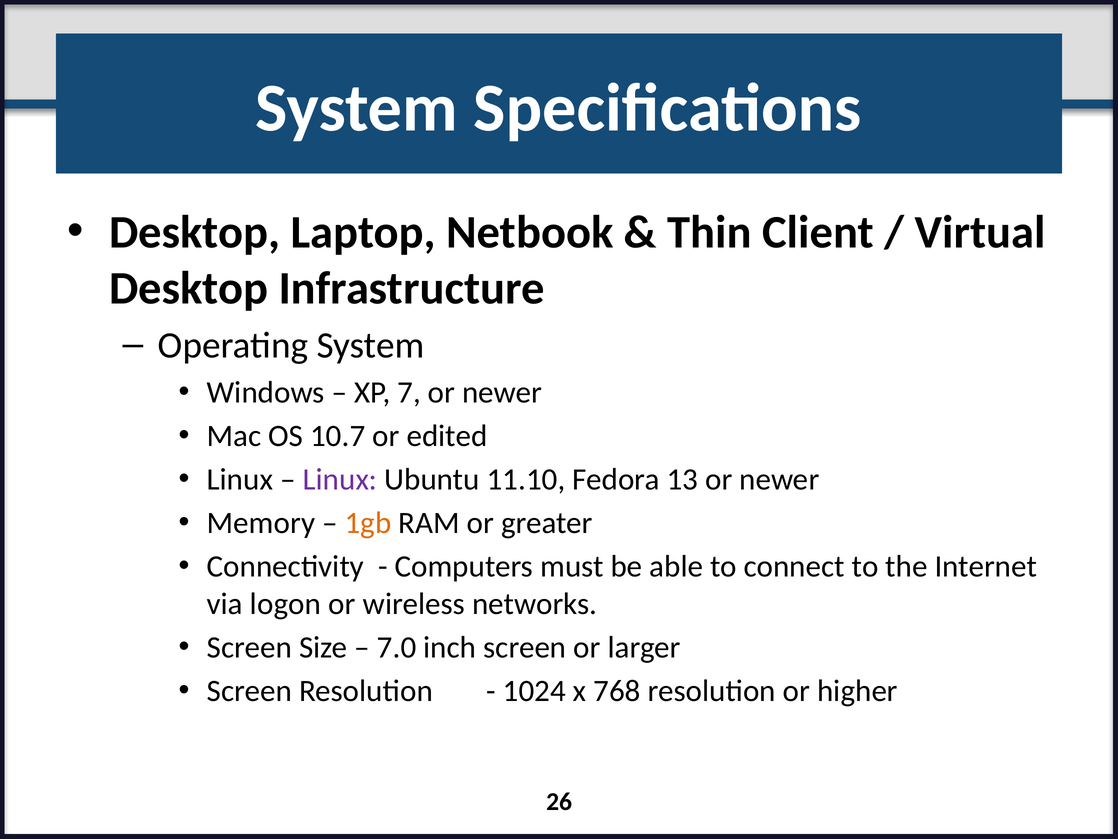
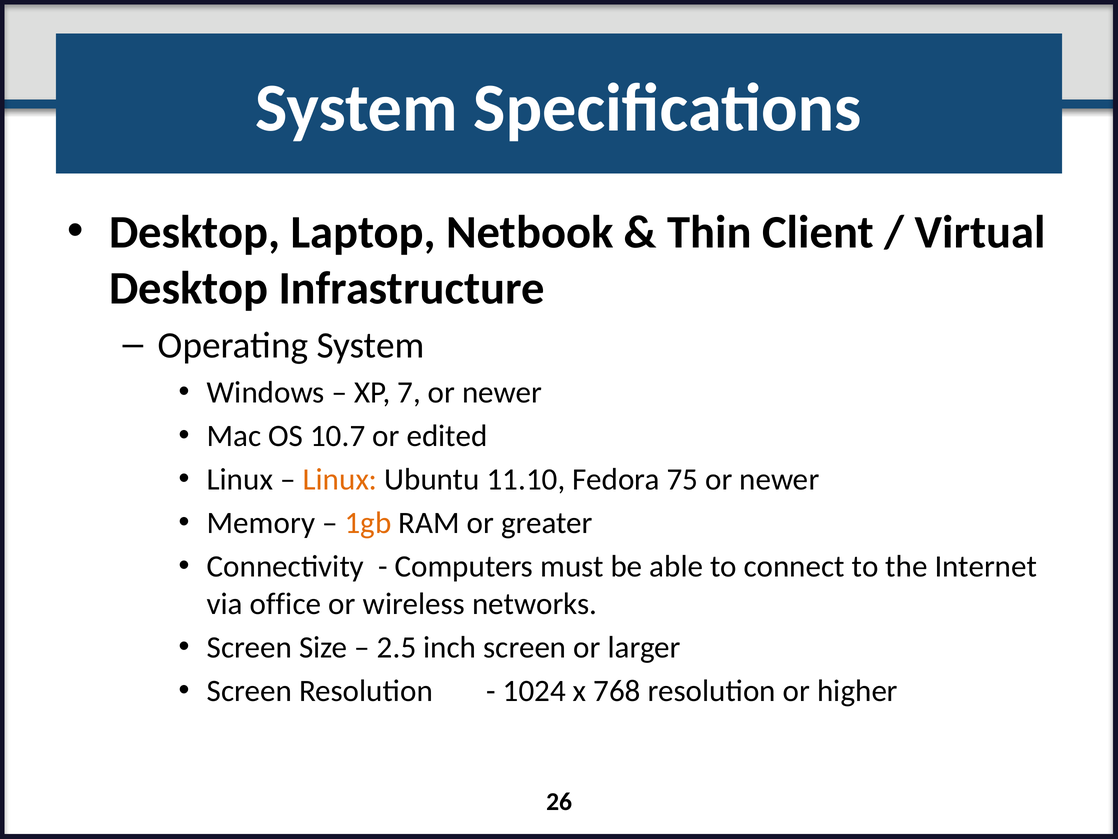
Linux colour: purple -> orange (340, 479)
13: 13 -> 75 (682, 479)
logon: logon -> office (286, 604)
7.0: 7.0 -> 2.5 (397, 647)
